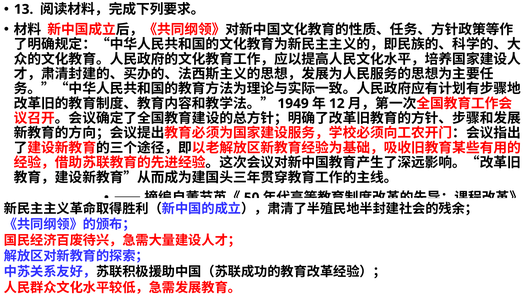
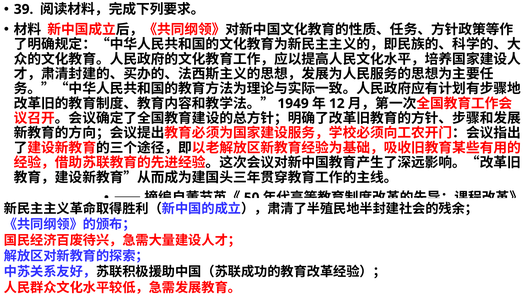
13: 13 -> 39 (24, 9)
